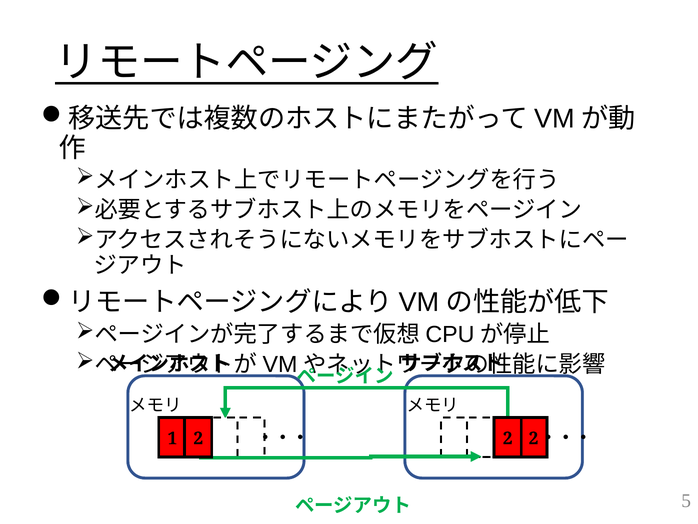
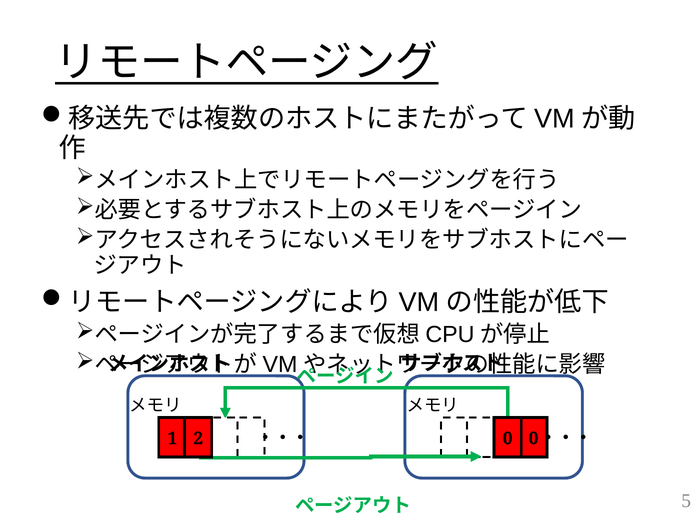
2: 2 -> 0 (508, 438)
1 2: 2 -> 0 (533, 438)
